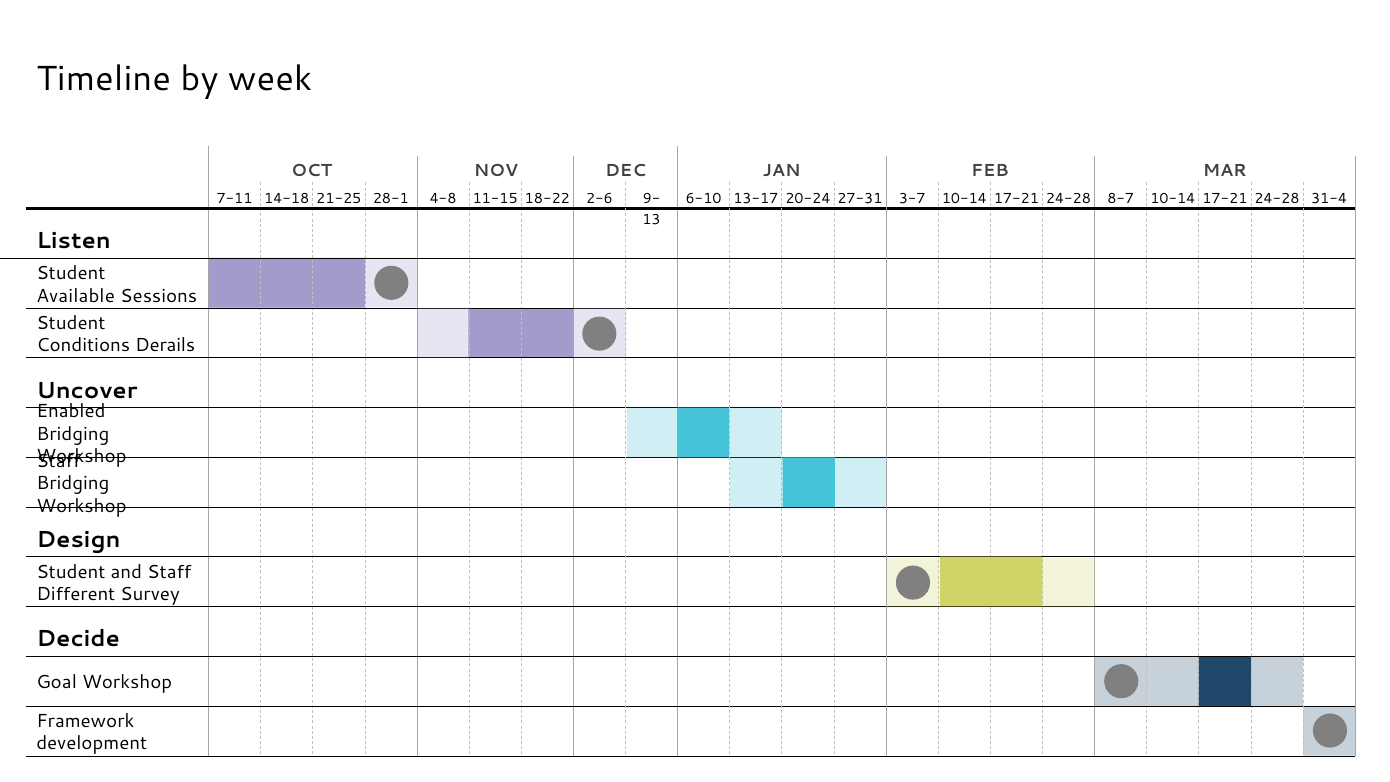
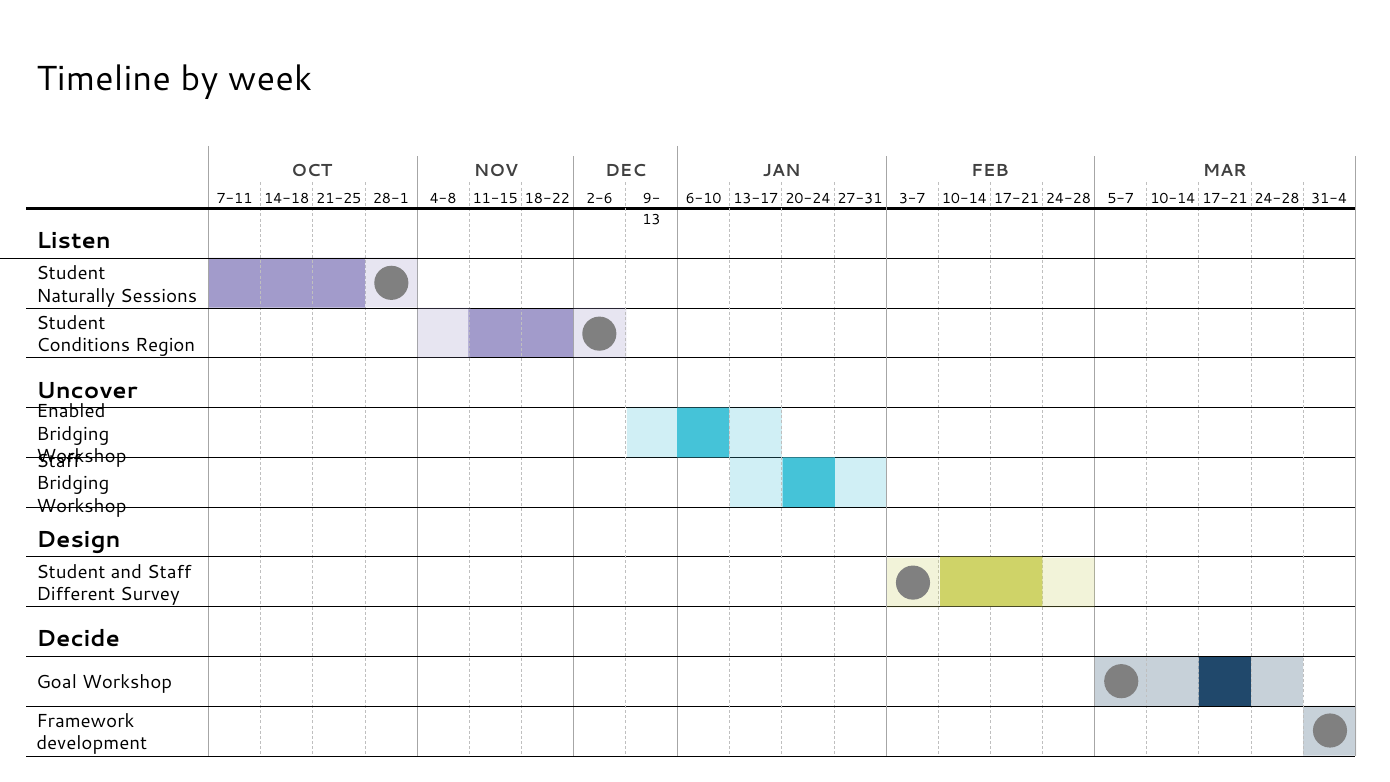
8-7: 8-7 -> 5-7 (1121, 199)
Available: Available -> Naturally (76, 296)
Derails: Derails -> Region (165, 346)
